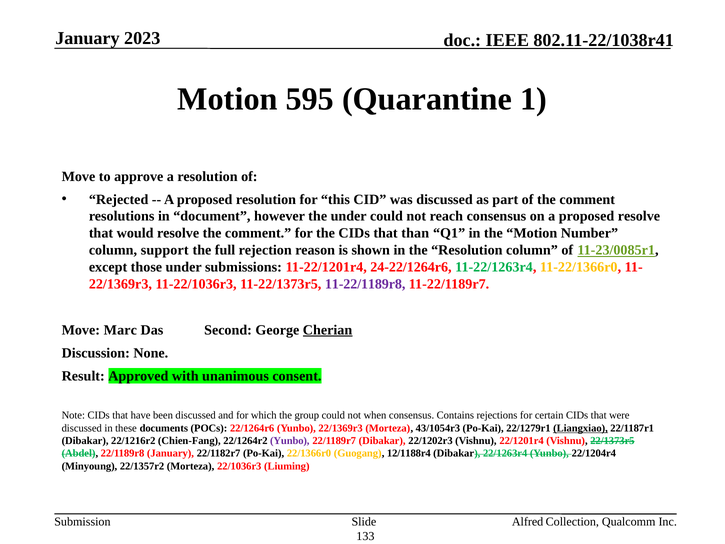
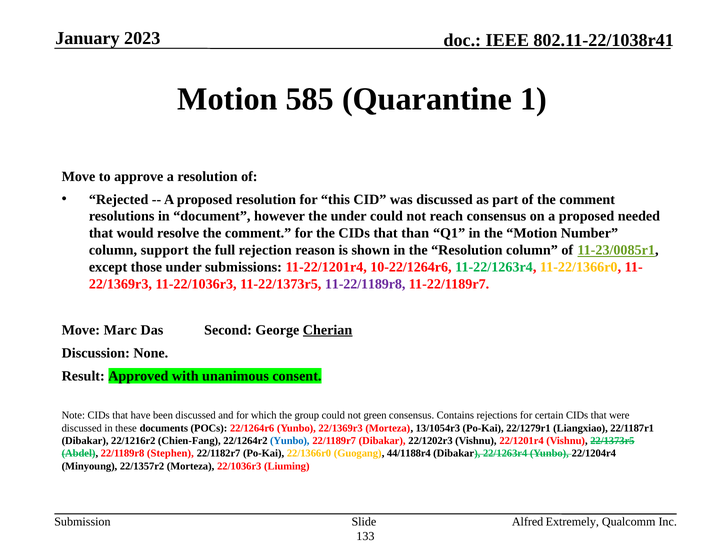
595: 595 -> 585 (310, 99)
proposed resolve: resolve -> needed (639, 216)
24-22/1264r6: 24-22/1264r6 -> 10-22/1264r6 (411, 267)
when: when -> green (375, 415)
43/1054r3: 43/1054r3 -> 13/1054r3 (438, 428)
Liangxiao underline: present -> none (580, 428)
Yunbo colour: purple -> blue (290, 441)
22/1189r8 January: January -> Stephen (170, 453)
12/1188r4: 12/1188r4 -> 44/1188r4 (409, 453)
Collection: Collection -> Extremely (572, 521)
